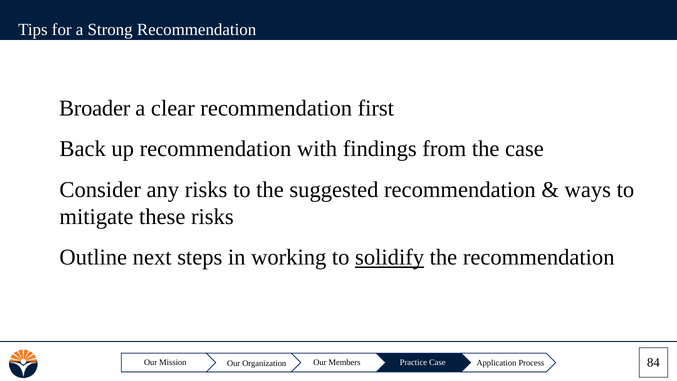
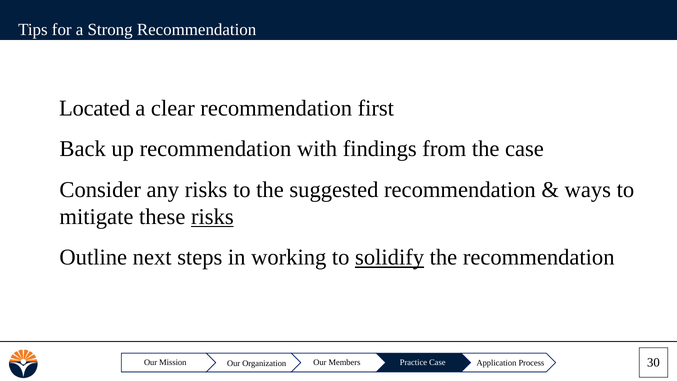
Broader: Broader -> Located (95, 108)
risks underline: none -> present (212, 217)
84: 84 -> 30 (653, 362)
